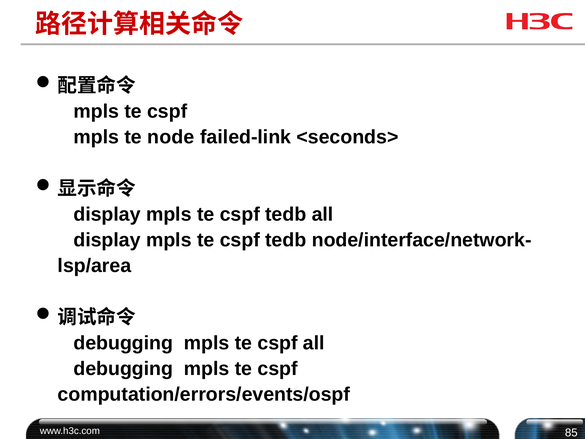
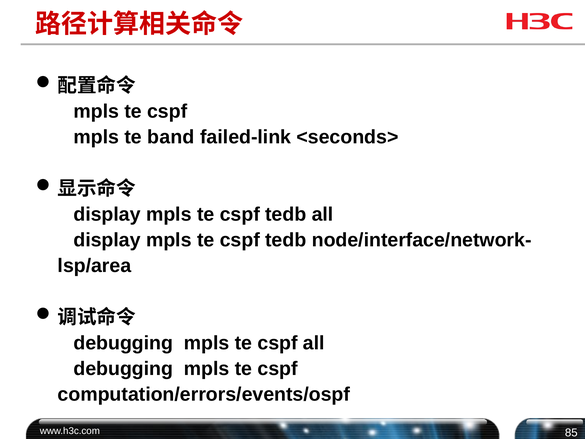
node: node -> band (171, 137)
